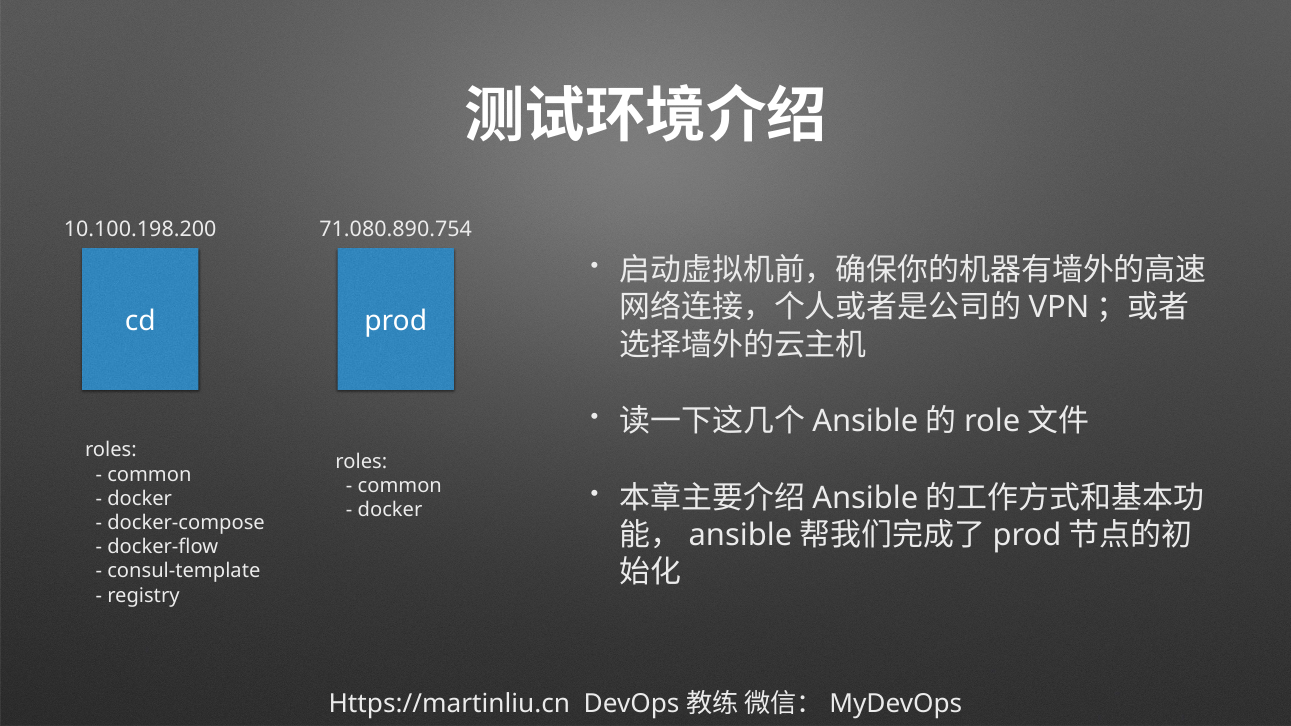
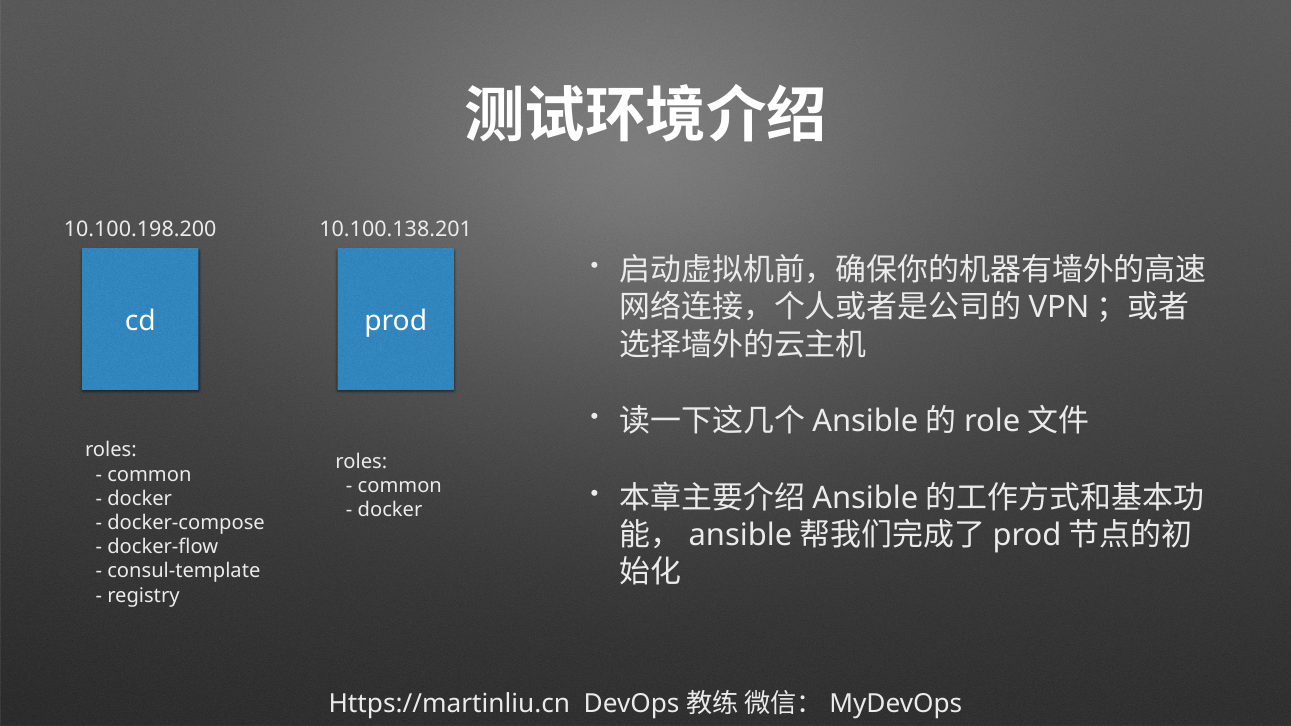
71.080.890.754: 71.080.890.754 -> 10.100.138.201 (396, 230)
